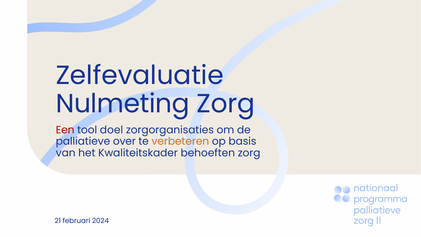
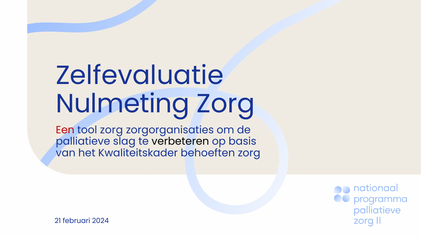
tool doel: doel -> zorg (112, 130)
over: over -> slag (124, 141)
verbeteren colour: orange -> black (180, 141)
